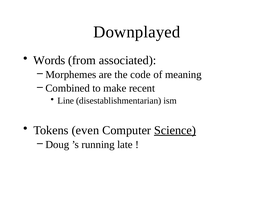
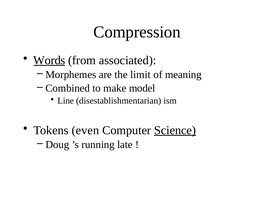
Downplayed: Downplayed -> Compression (137, 32)
Words underline: none -> present (49, 60)
code: code -> limit (140, 75)
recent: recent -> model (142, 88)
